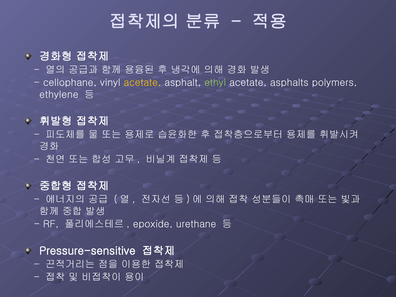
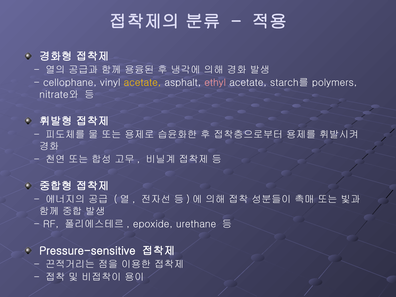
ethyl colour: light green -> pink (215, 83)
asphalts: asphalts -> starch를 (289, 83)
ethylene: ethylene -> nitrate와 (59, 95)
